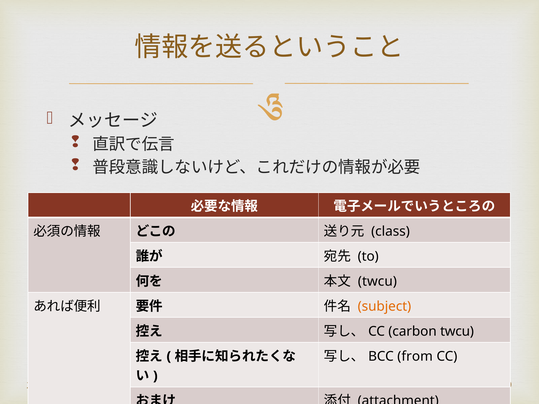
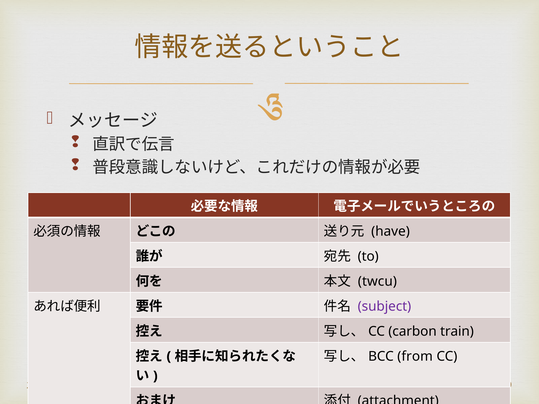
class: class -> have (390, 232)
subject colour: orange -> purple (384, 307)
carbon twcu: twcu -> train (457, 332)
